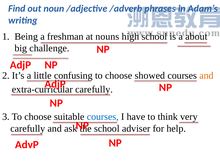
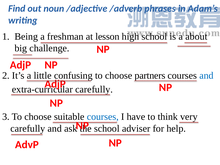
nouns: nouns -> lesson (107, 36)
showed: showed -> partners (150, 76)
and colour: orange -> blue (206, 76)
